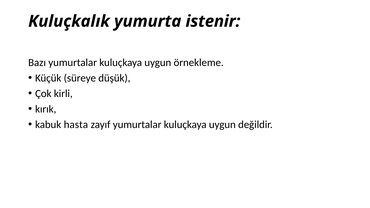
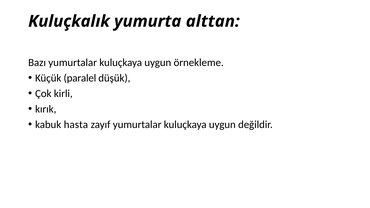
istenir: istenir -> alttan (213, 21)
süreye: süreye -> paralel (80, 78)
